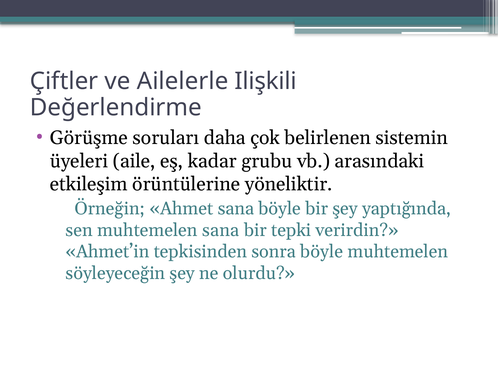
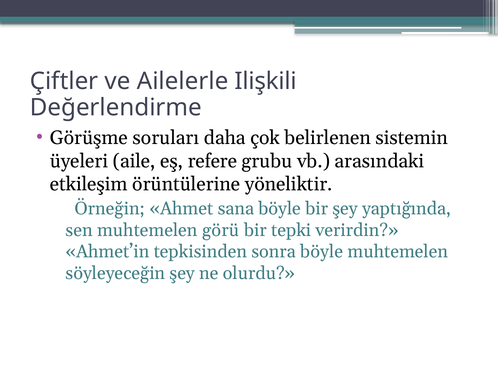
kadar: kadar -> refere (212, 161)
muhtemelen sana: sana -> görü (221, 230)
